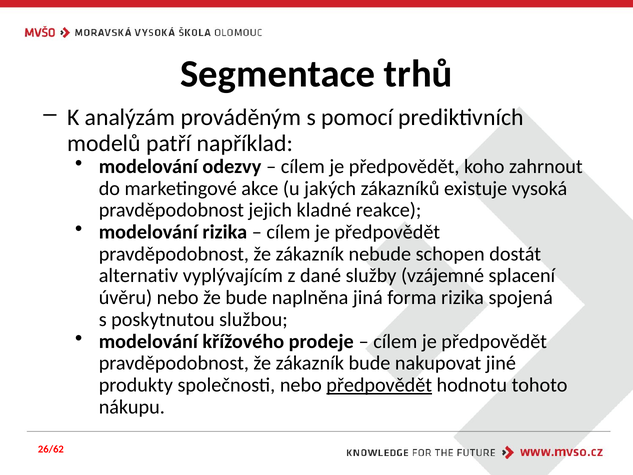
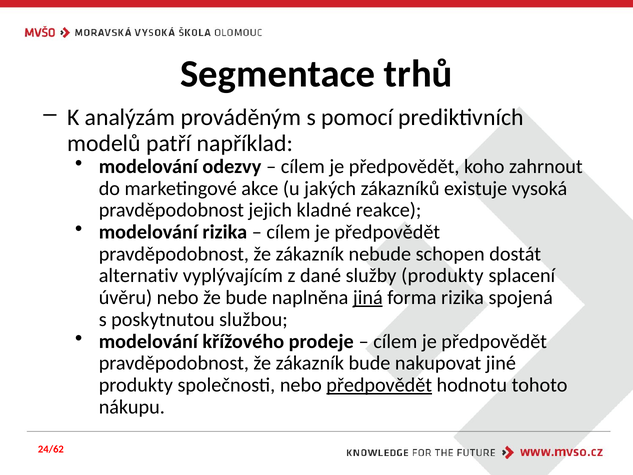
služby vzájemné: vzájemné -> produkty (442, 276)
jiná underline: none -> present (368, 297)
26/62: 26/62 -> 24/62 (51, 449)
